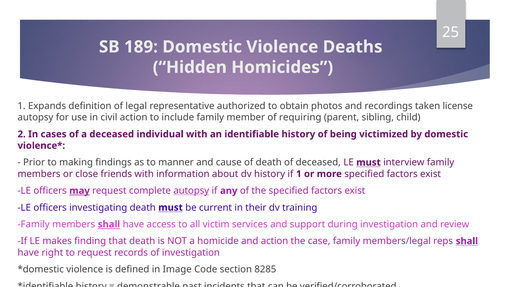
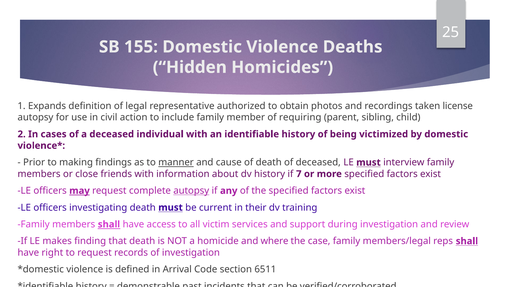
189: 189 -> 155 (141, 47)
manner underline: none -> present (176, 162)
if 1: 1 -> 7 (299, 174)
and action: action -> where (275, 241)
Image: Image -> Arrival (177, 269)
8285: 8285 -> 6511 (265, 269)
